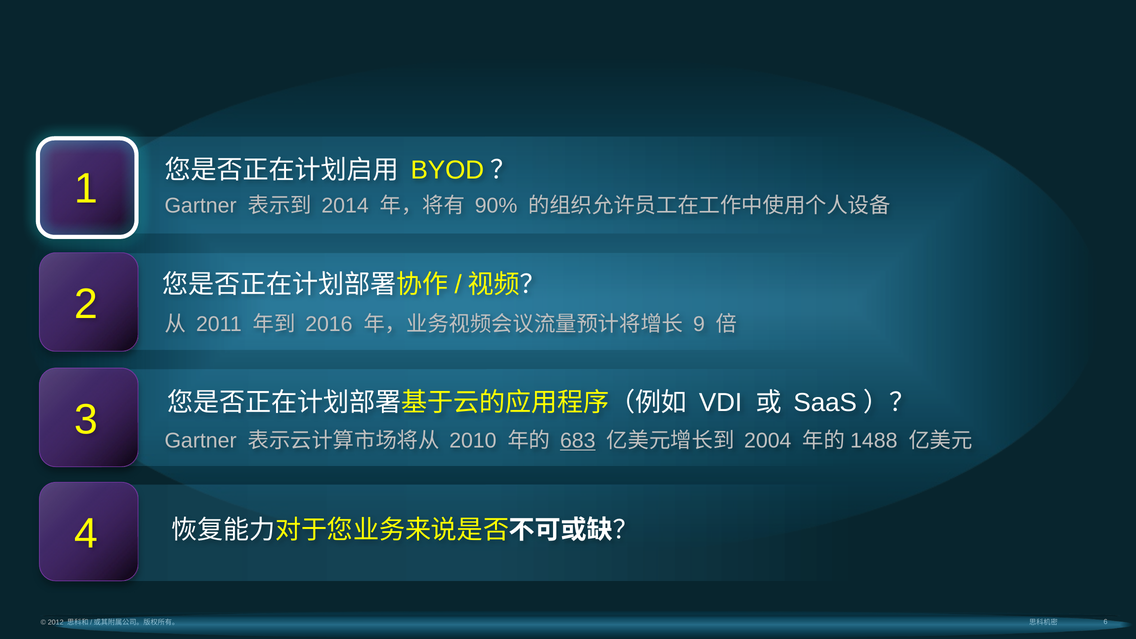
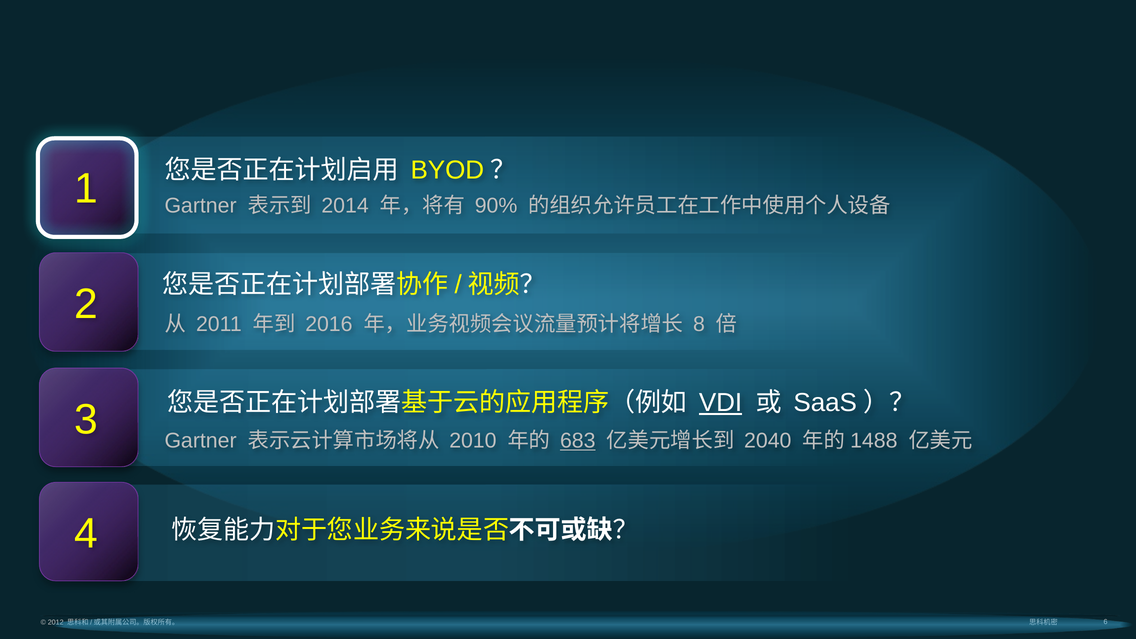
9: 9 -> 8 (699, 324)
VDI underline: none -> present (721, 403)
2004: 2004 -> 2040 (768, 441)
